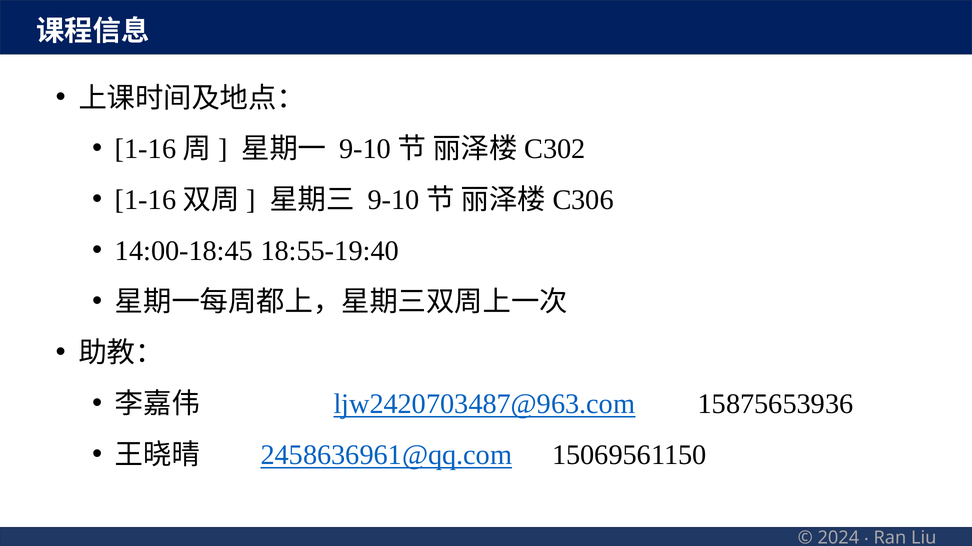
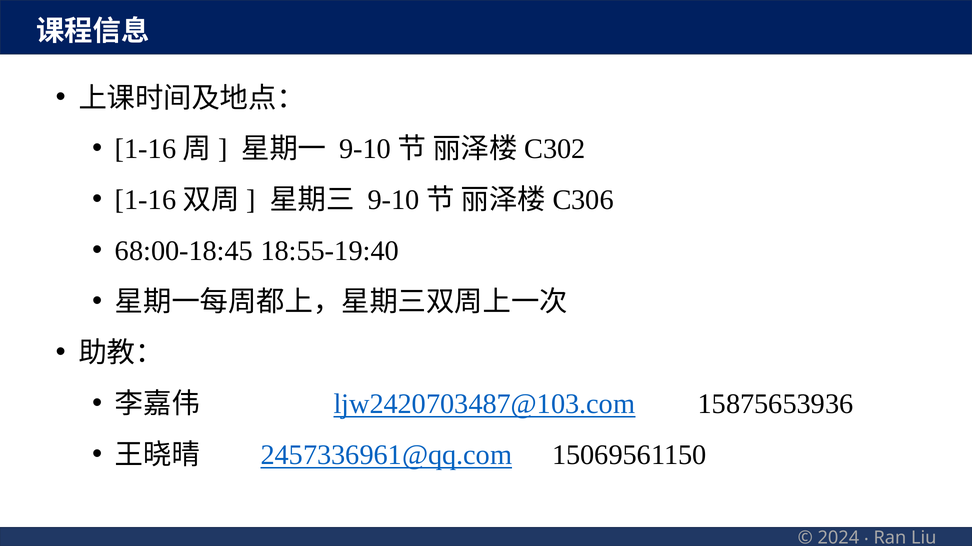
14:00-18:45: 14:00-18:45 -> 68:00-18:45 (184, 251)
ljw2420703487@963.com: ljw2420703487@963.com -> ljw2420703487@103.com (484, 404)
2458636961@qq.com: 2458636961@qq.com -> 2457336961@qq.com (386, 455)
